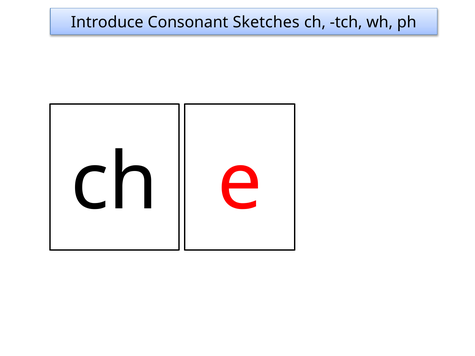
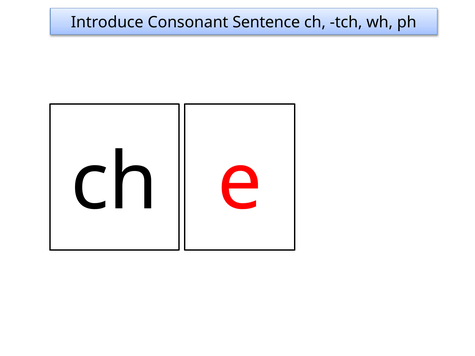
Sketches: Sketches -> Sentence (266, 22)
